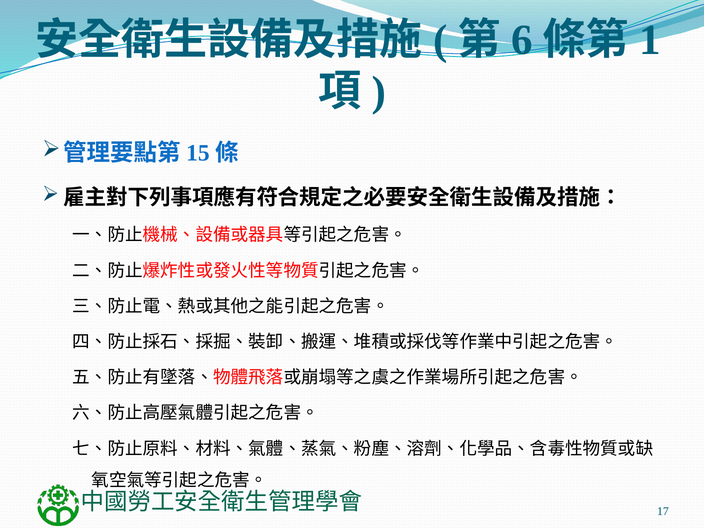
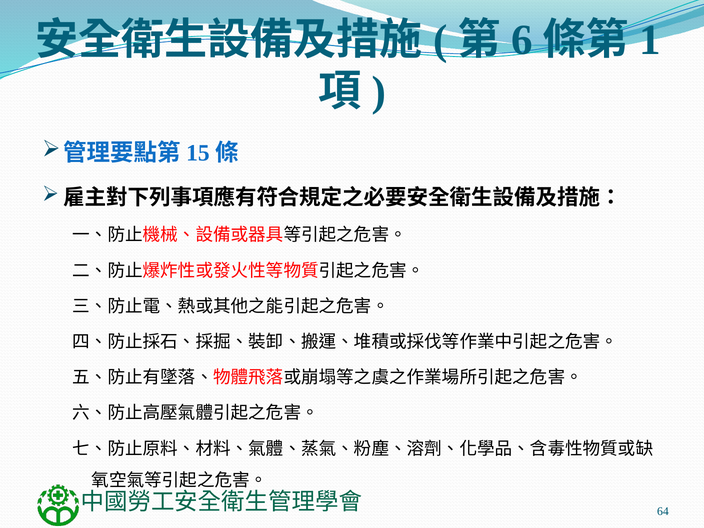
17: 17 -> 64 (663, 511)
